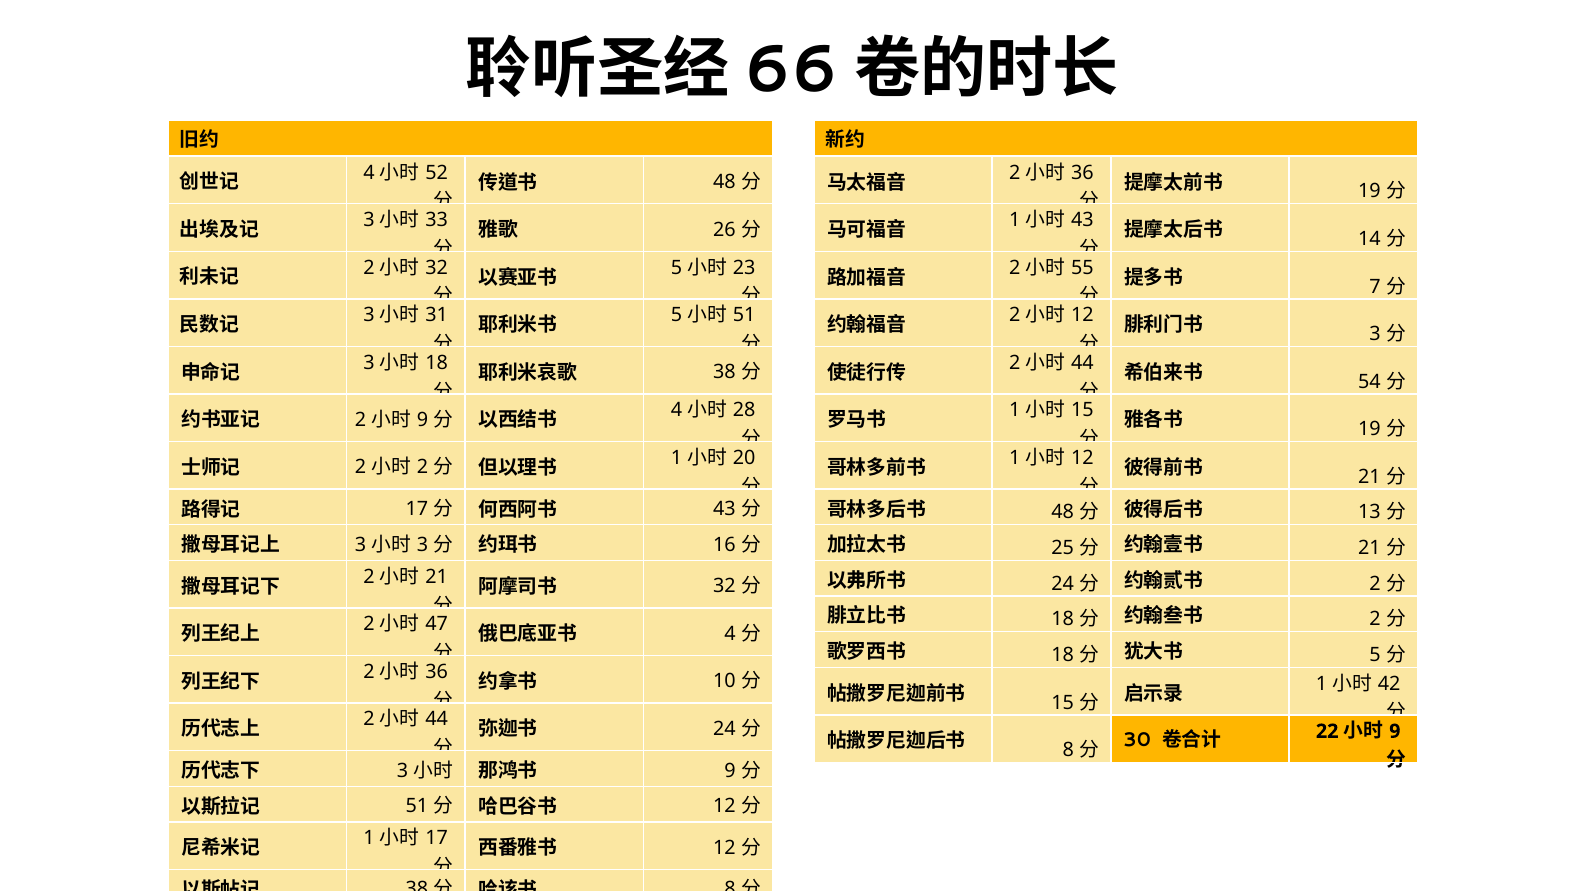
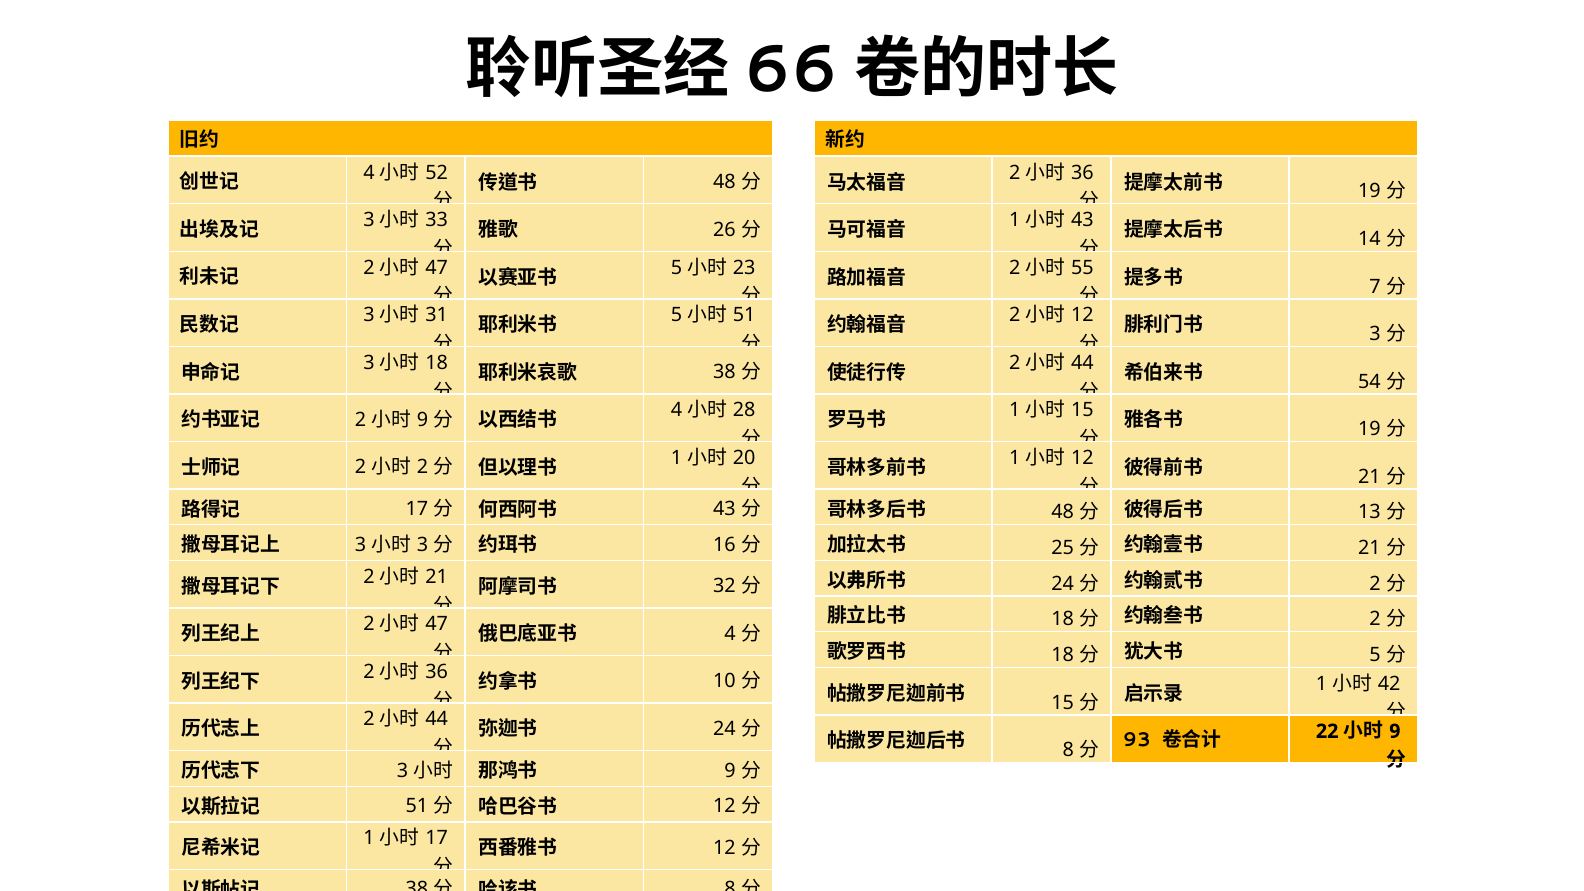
32: 32 -> 47 (437, 268)
30: 30 -> 93 (1137, 740)
